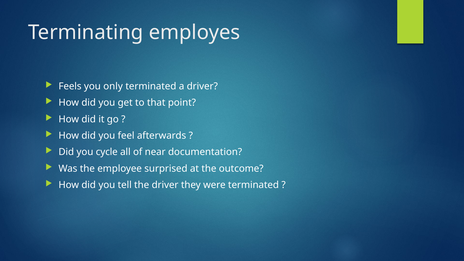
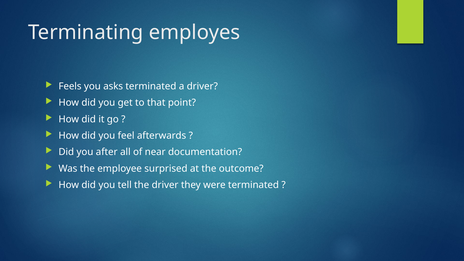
only: only -> asks (113, 86)
cycle: cycle -> after (107, 152)
